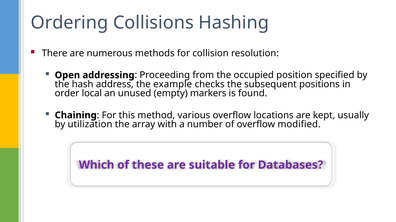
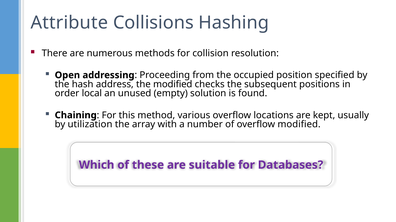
Ordering: Ordering -> Attribute (69, 23)
the example: example -> modified (173, 84)
markers: markers -> solution (208, 94)
